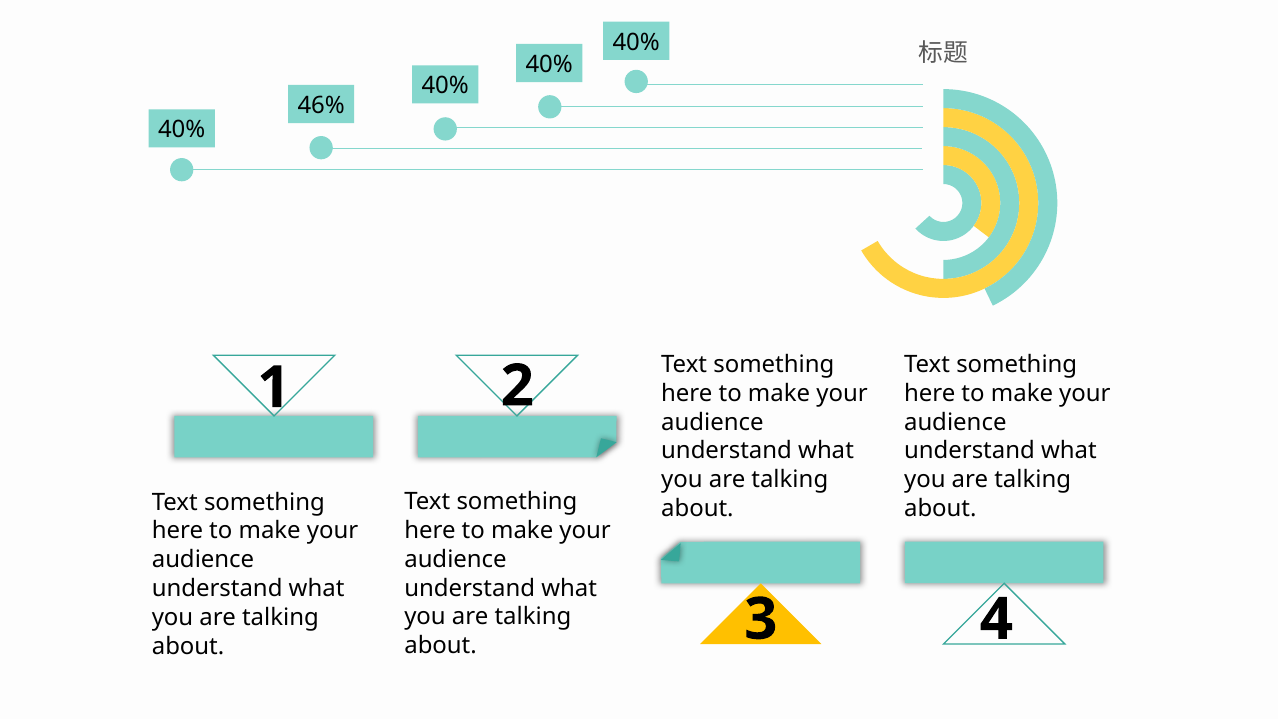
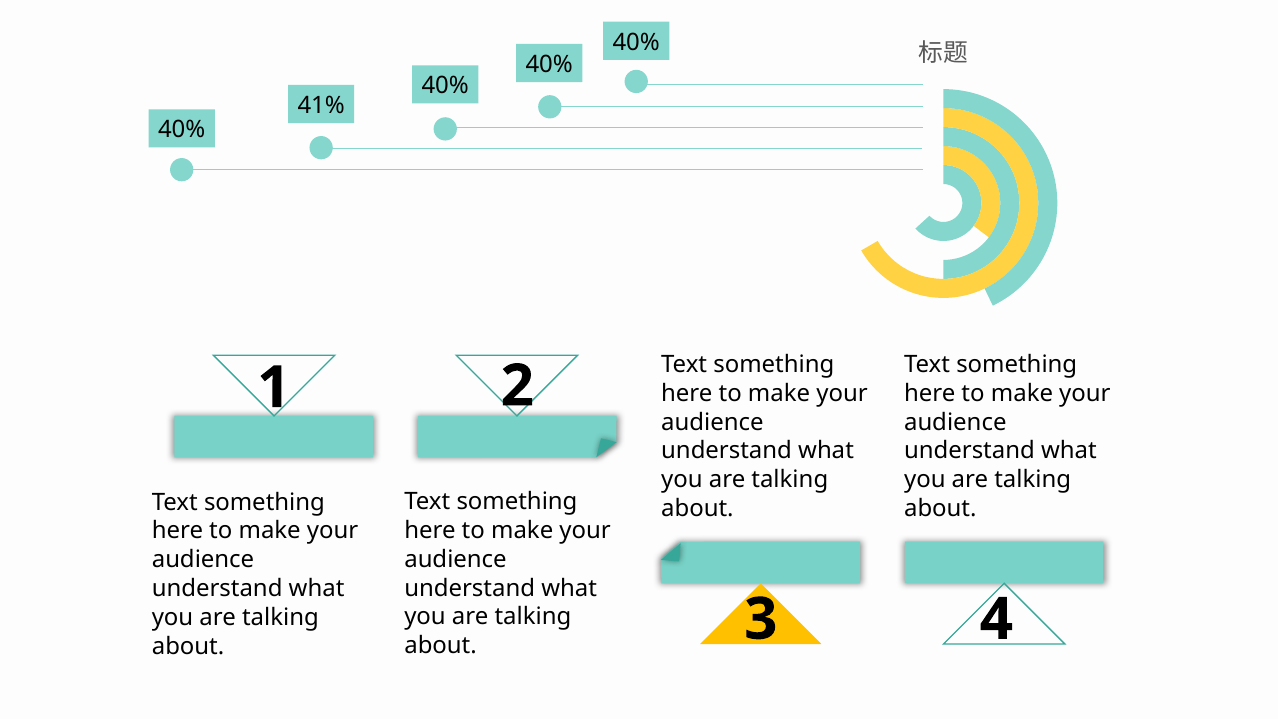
46%: 46% -> 41% (321, 106)
